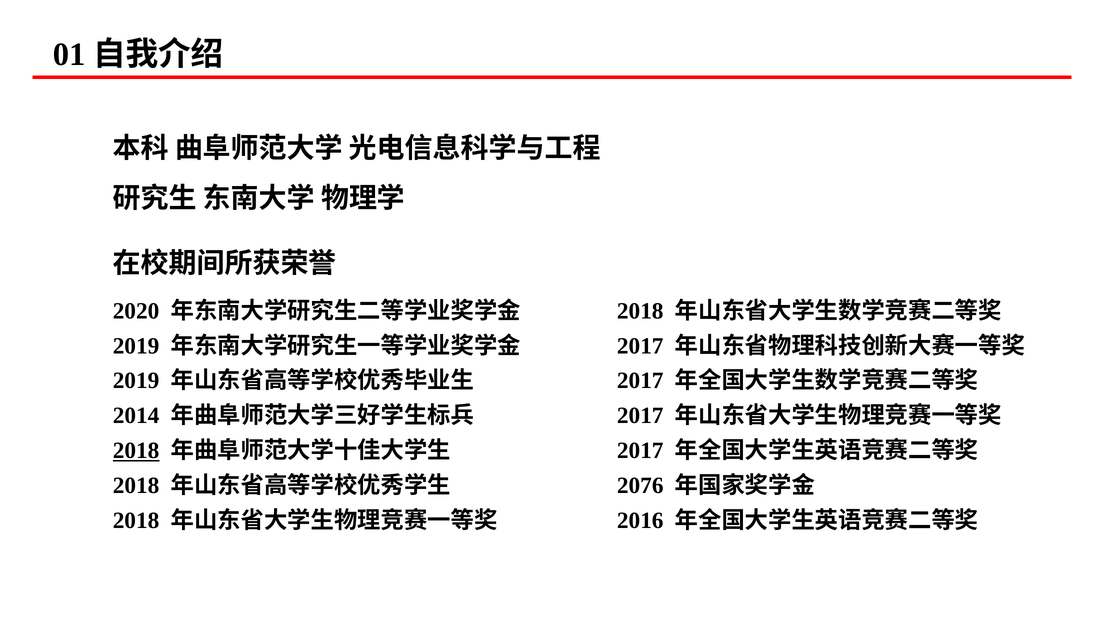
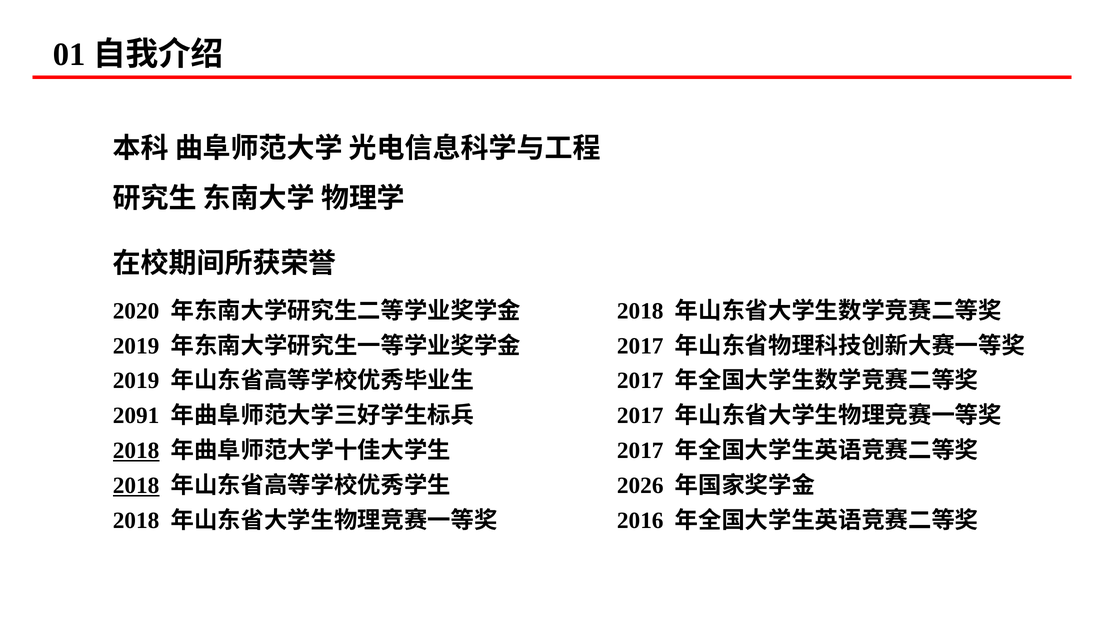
2014: 2014 -> 2091 (136, 416)
2018 underline: none -> present (136, 485)
2076: 2076 -> 2026 (640, 485)
